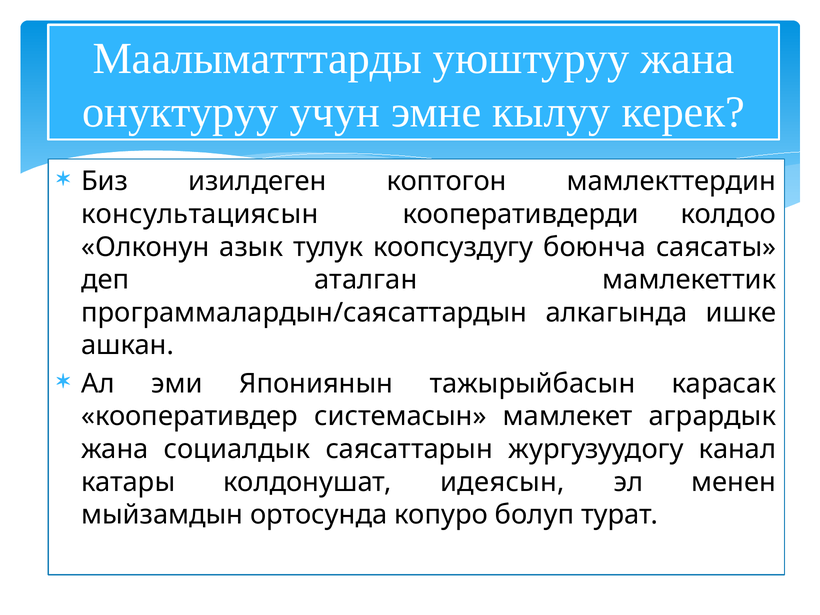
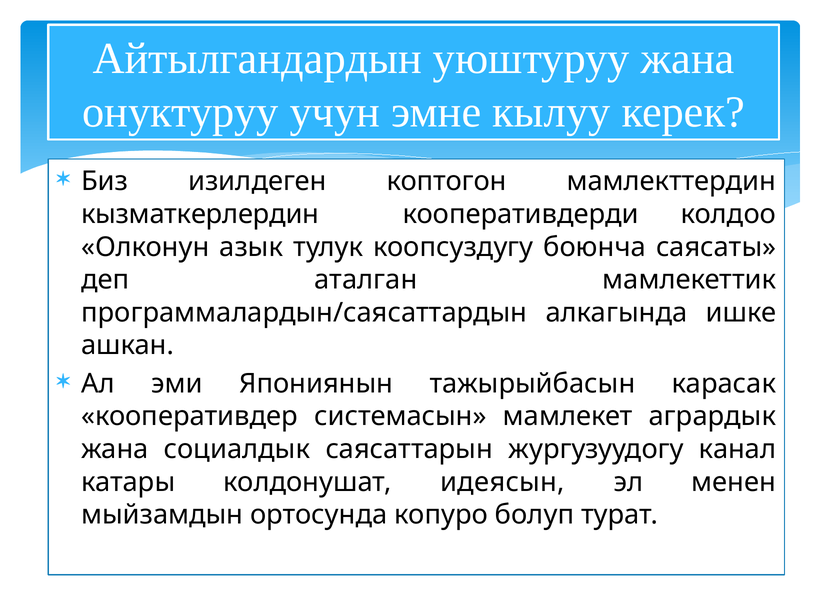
Маалыматттарды: Маалыматттарды -> Айтылгандардын (257, 59)
консультациясын: консультациясын -> кызматкерлердин (200, 214)
